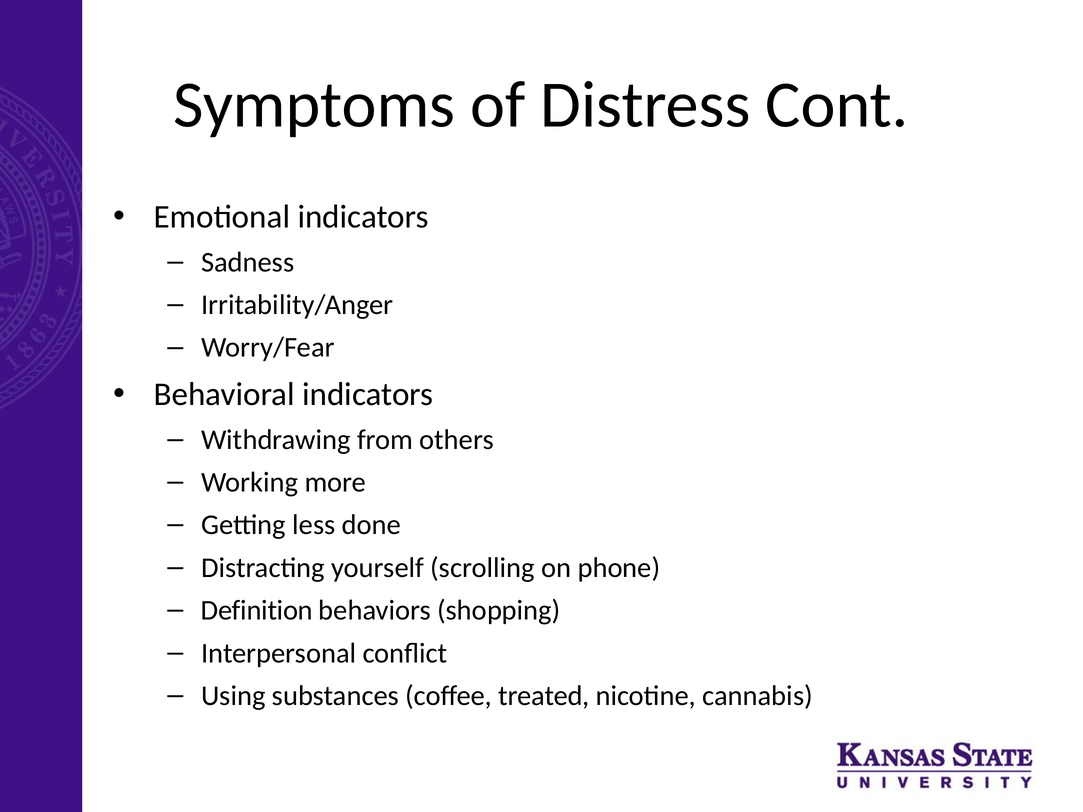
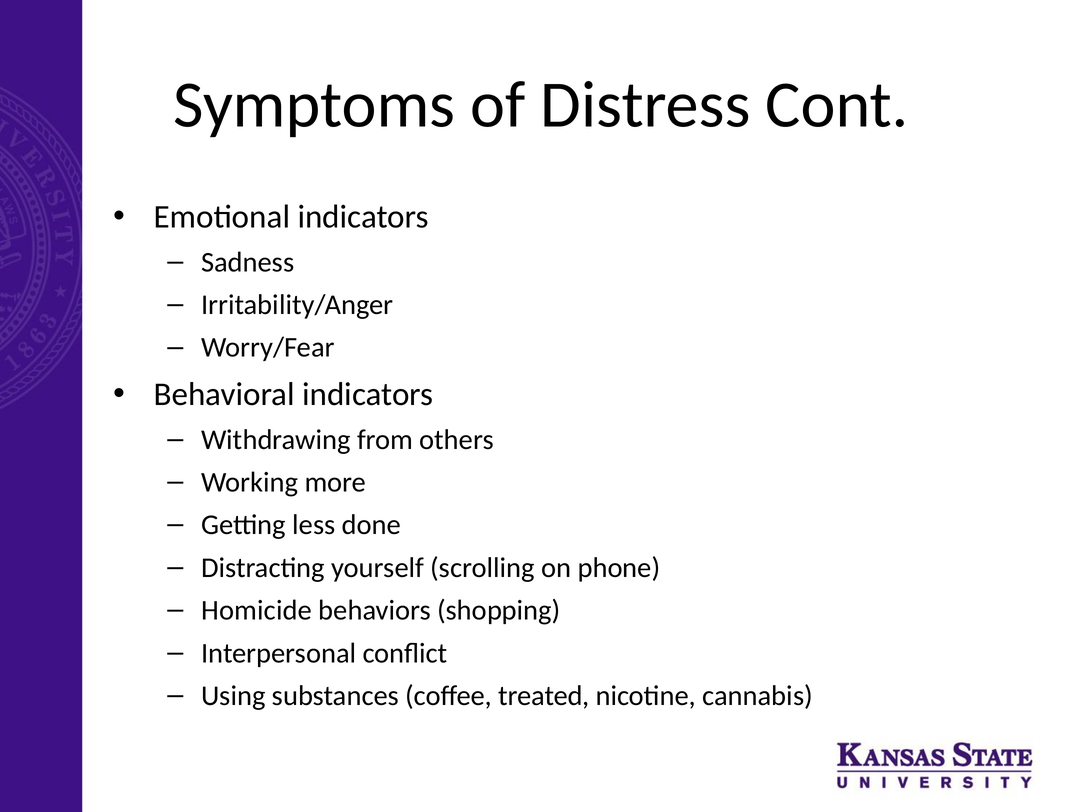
Definition: Definition -> Homicide (257, 611)
